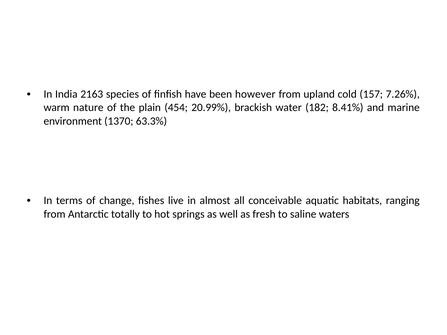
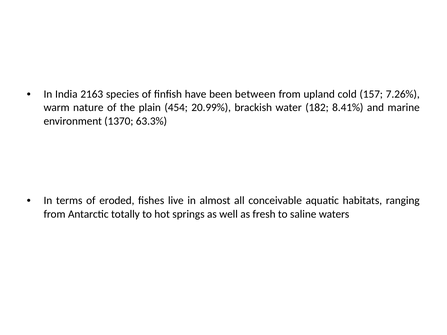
however: however -> between (255, 94)
change: change -> eroded (117, 201)
